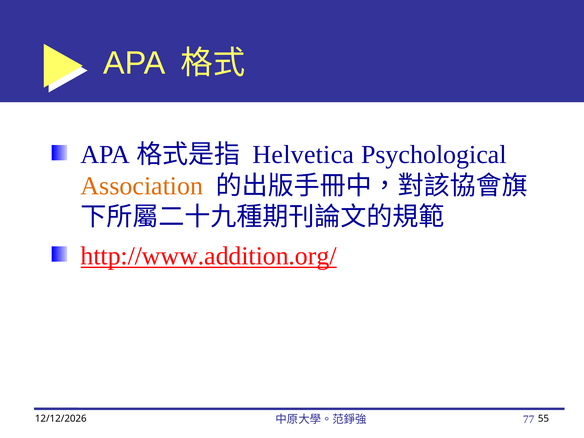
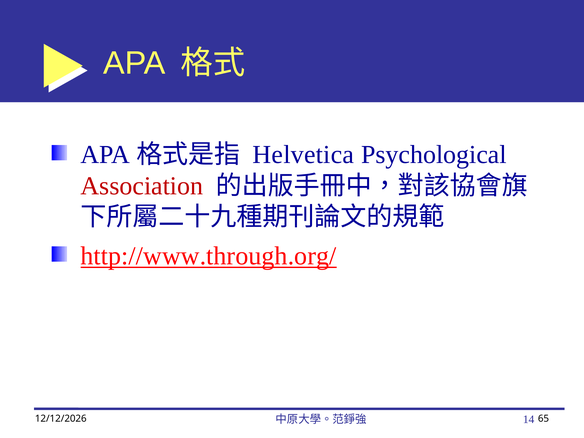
Association colour: orange -> red (142, 186)
http://www.addition.org/: http://www.addition.org/ -> http://www.through.org/ (208, 256)
77: 77 -> 14 (529, 419)
55: 55 -> 65 (544, 419)
